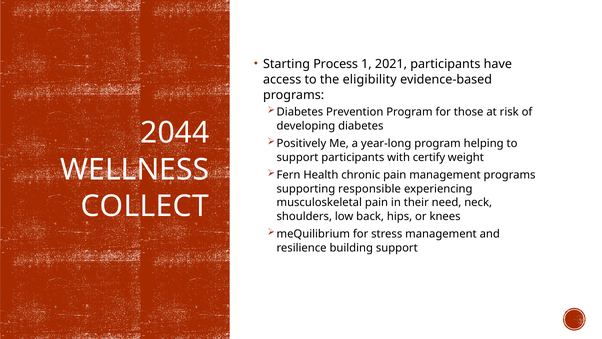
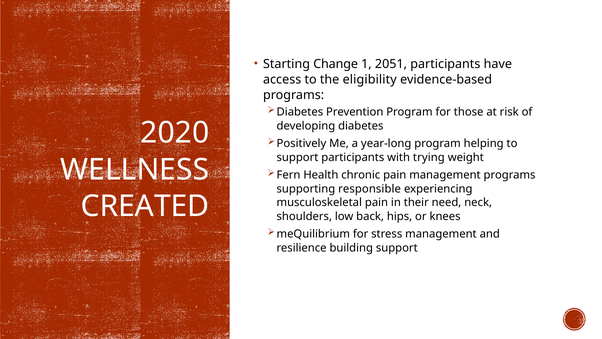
Process: Process -> Change (336, 64)
2021: 2021 -> 2051 (391, 64)
2044: 2044 -> 2020 (175, 132)
certify: certify -> trying (429, 157)
COLLECT: COLLECT -> CREATED (145, 206)
